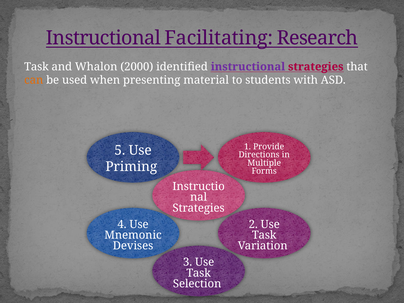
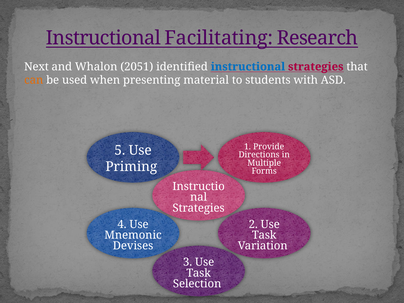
Task: Task -> Next (36, 67)
2000: 2000 -> 2051 (137, 67)
instructional colour: purple -> blue (248, 67)
